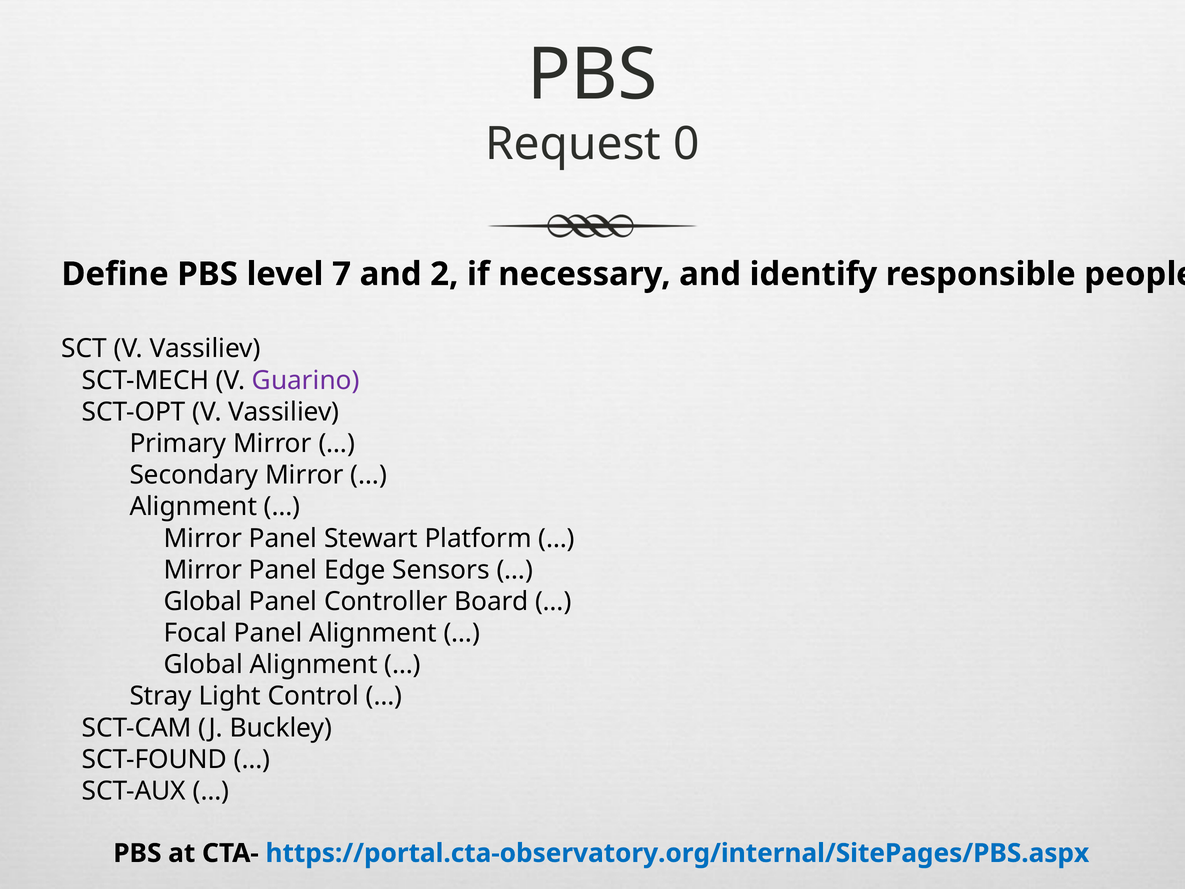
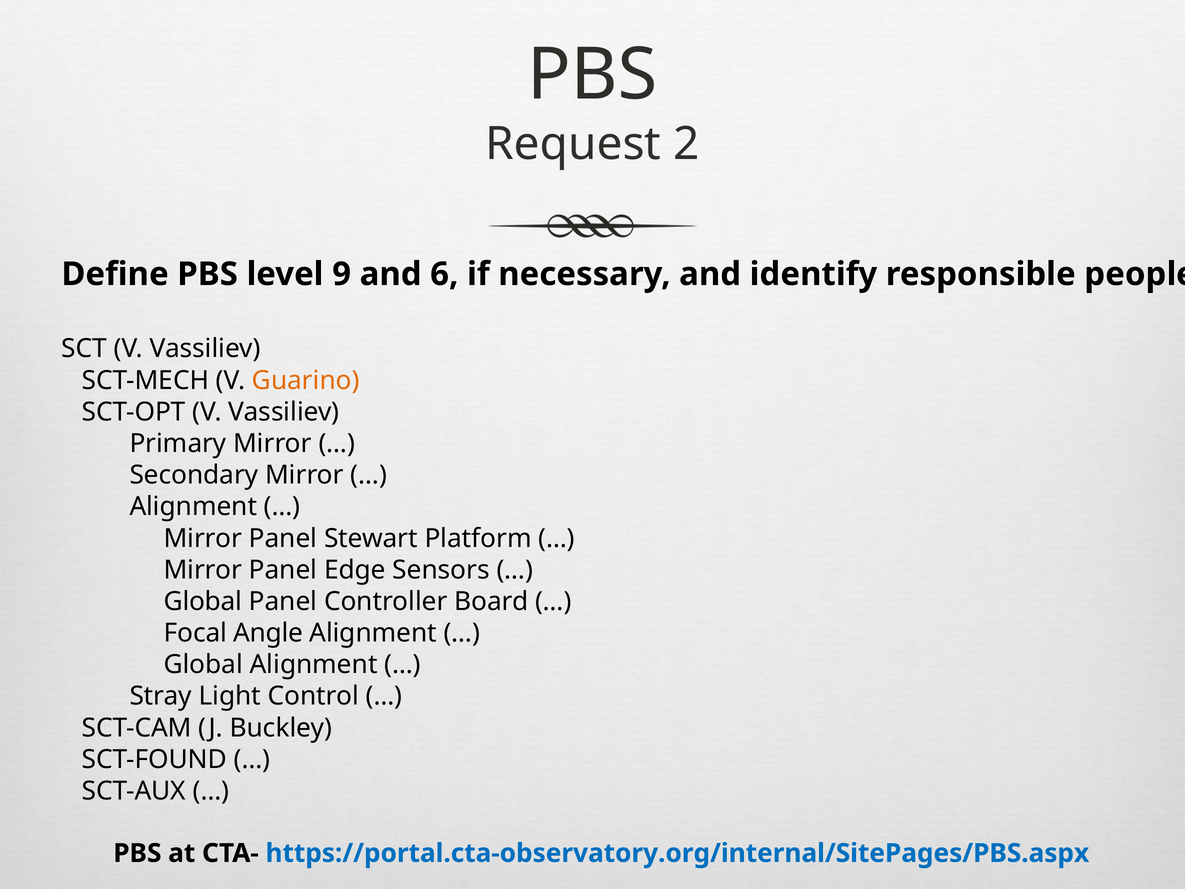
0: 0 -> 2 (686, 144)
7: 7 -> 9 (342, 274)
2: 2 -> 6 (444, 274)
Guarino colour: purple -> orange (306, 380)
Focal Panel: Panel -> Angle (268, 633)
